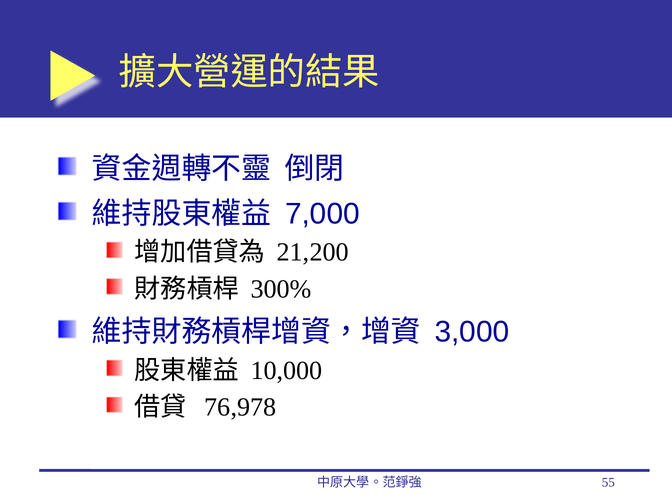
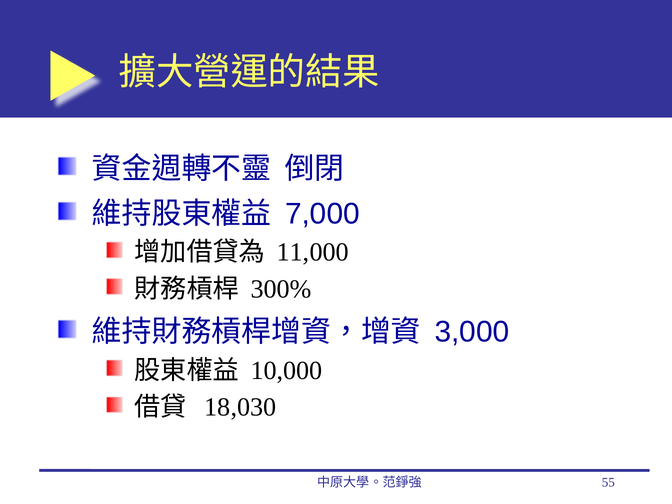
21,200: 21,200 -> 11,000 (313, 252)
76,978: 76,978 -> 18,030 (240, 407)
